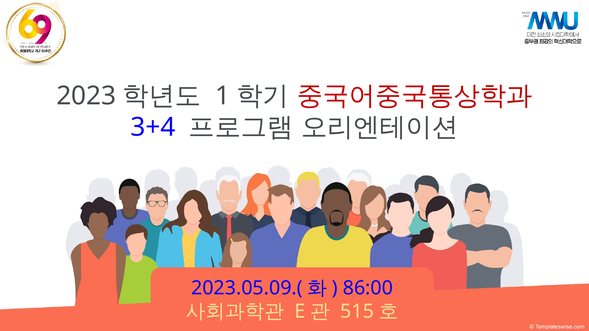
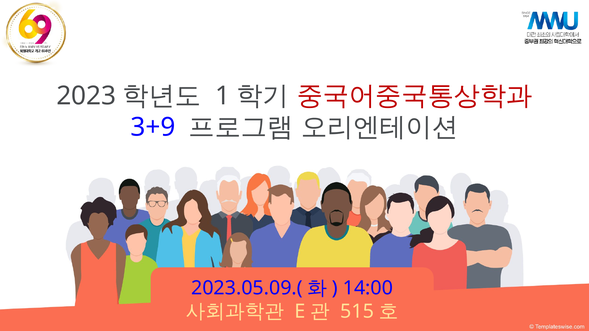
3+4: 3+4 -> 3+9 (153, 127)
86:00: 86:00 -> 14:00 (368, 288)
